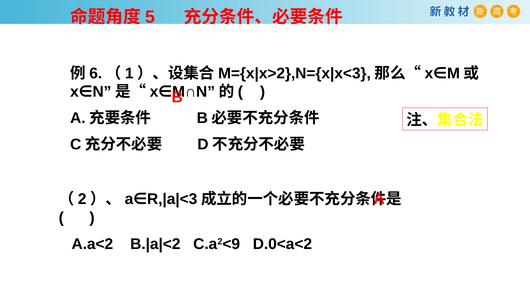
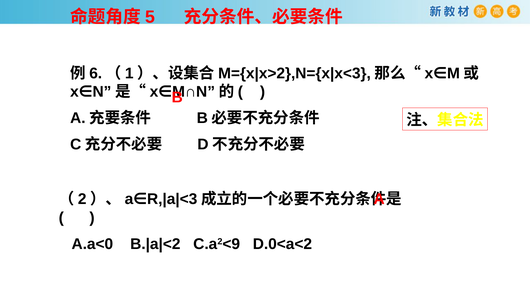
A.a<2: A.a<2 -> A.a<0 (92, 244)
